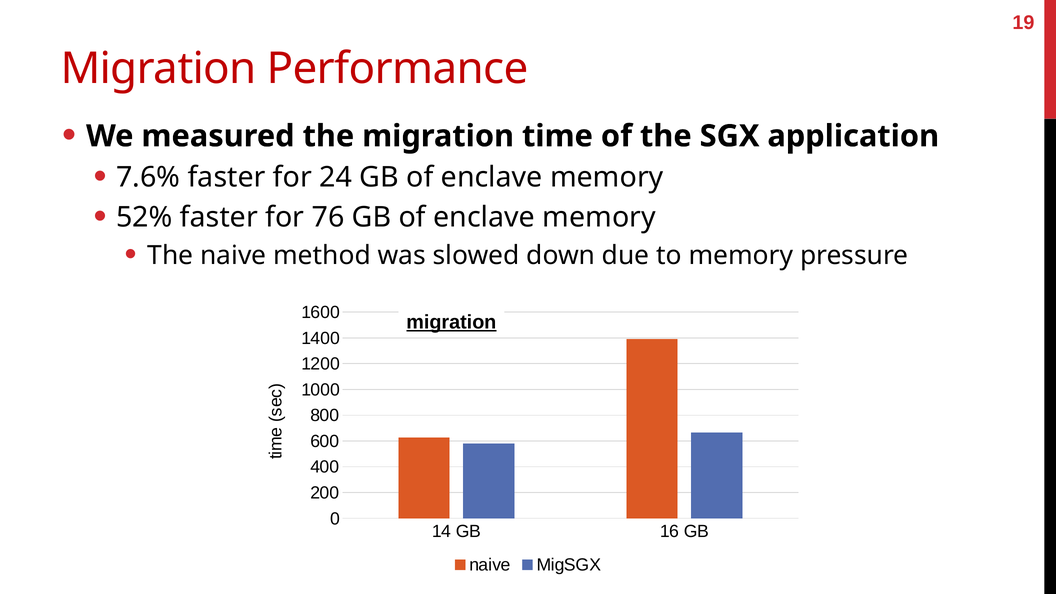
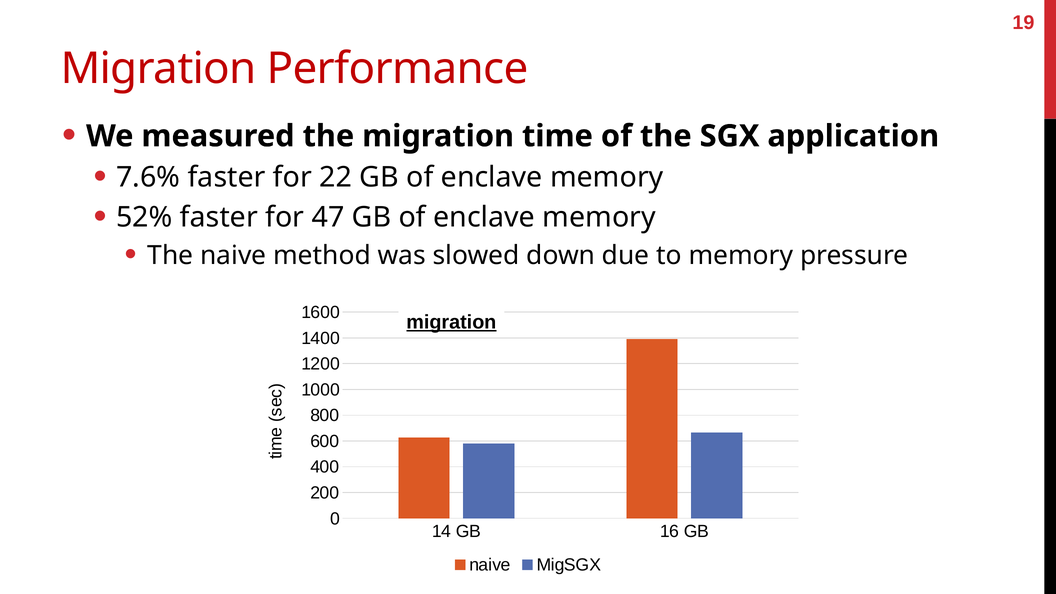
24: 24 -> 22 (336, 177)
76: 76 -> 47 (328, 217)
